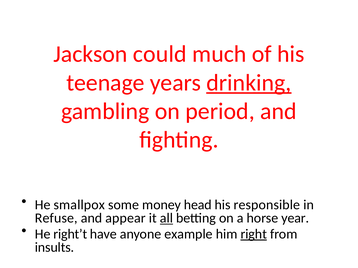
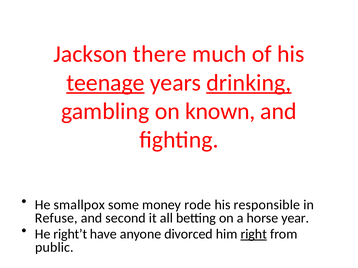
could: could -> there (160, 54)
teenage underline: none -> present (105, 83)
period: period -> known (220, 111)
head: head -> rode (198, 205)
appear: appear -> second (126, 219)
all underline: present -> none (166, 219)
example: example -> divorced (189, 234)
insults: insults -> public (54, 248)
